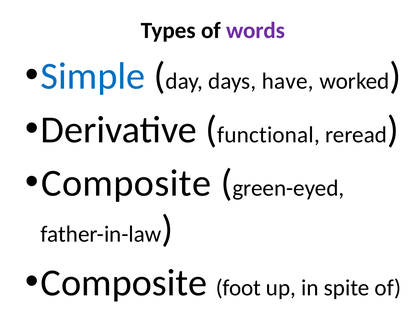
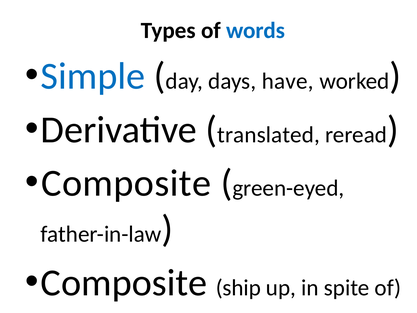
words colour: purple -> blue (256, 31)
functional: functional -> translated (269, 135)
foot: foot -> ship (238, 288)
